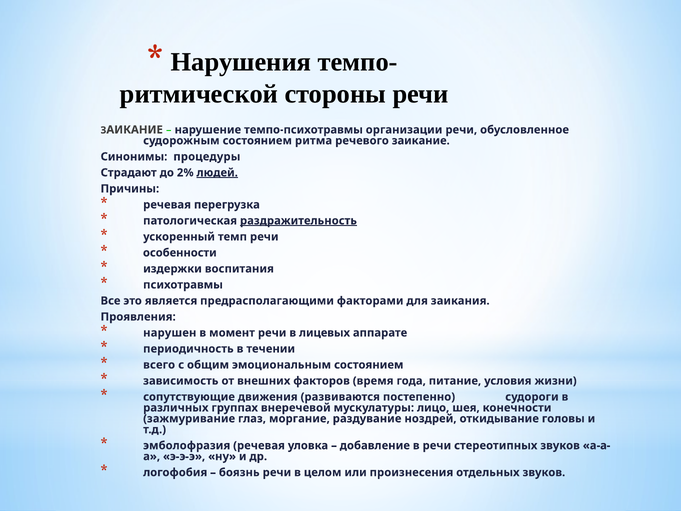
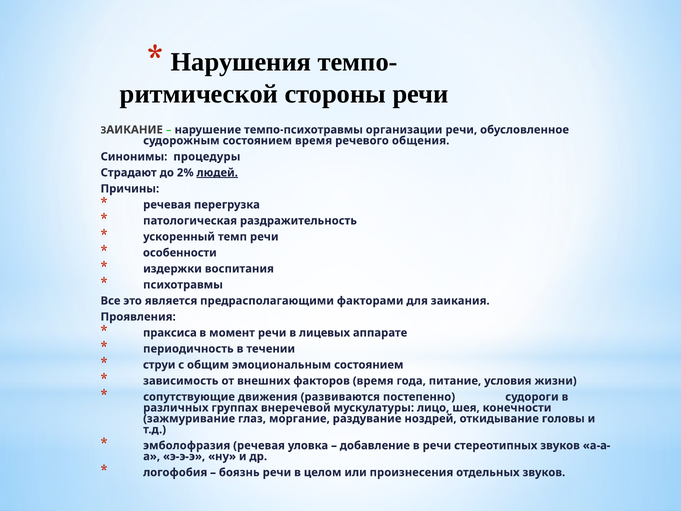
состоянием ритма: ритма -> время (314, 141)
речевого заикание: заикание -> общения (421, 141)
раздражительность underline: present -> none (298, 221)
нарушен: нарушен -> праксиса (170, 333)
всего: всего -> струи (159, 365)
